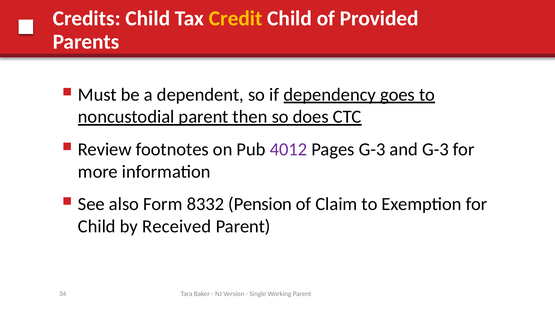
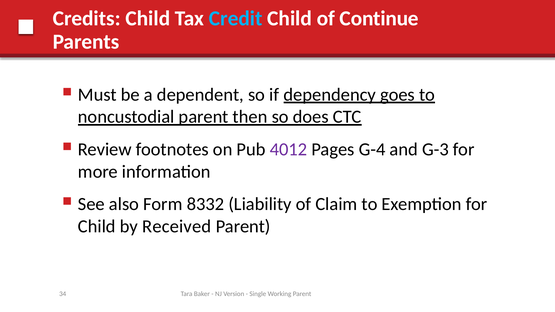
Credit colour: yellow -> light blue (236, 19)
Provided: Provided -> Continue (379, 19)
Pages G-3: G-3 -> G-4 (372, 149)
Pension: Pension -> Liability (260, 204)
